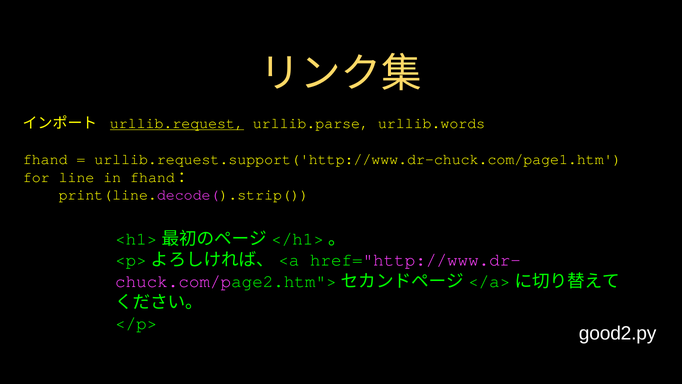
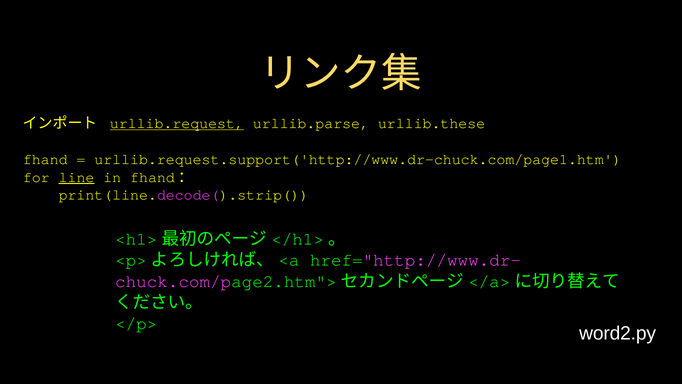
urllib.words: urllib.words -> urllib.these (432, 123)
line underline: none -> present (77, 177)
good2.py: good2.py -> word2.py (618, 333)
